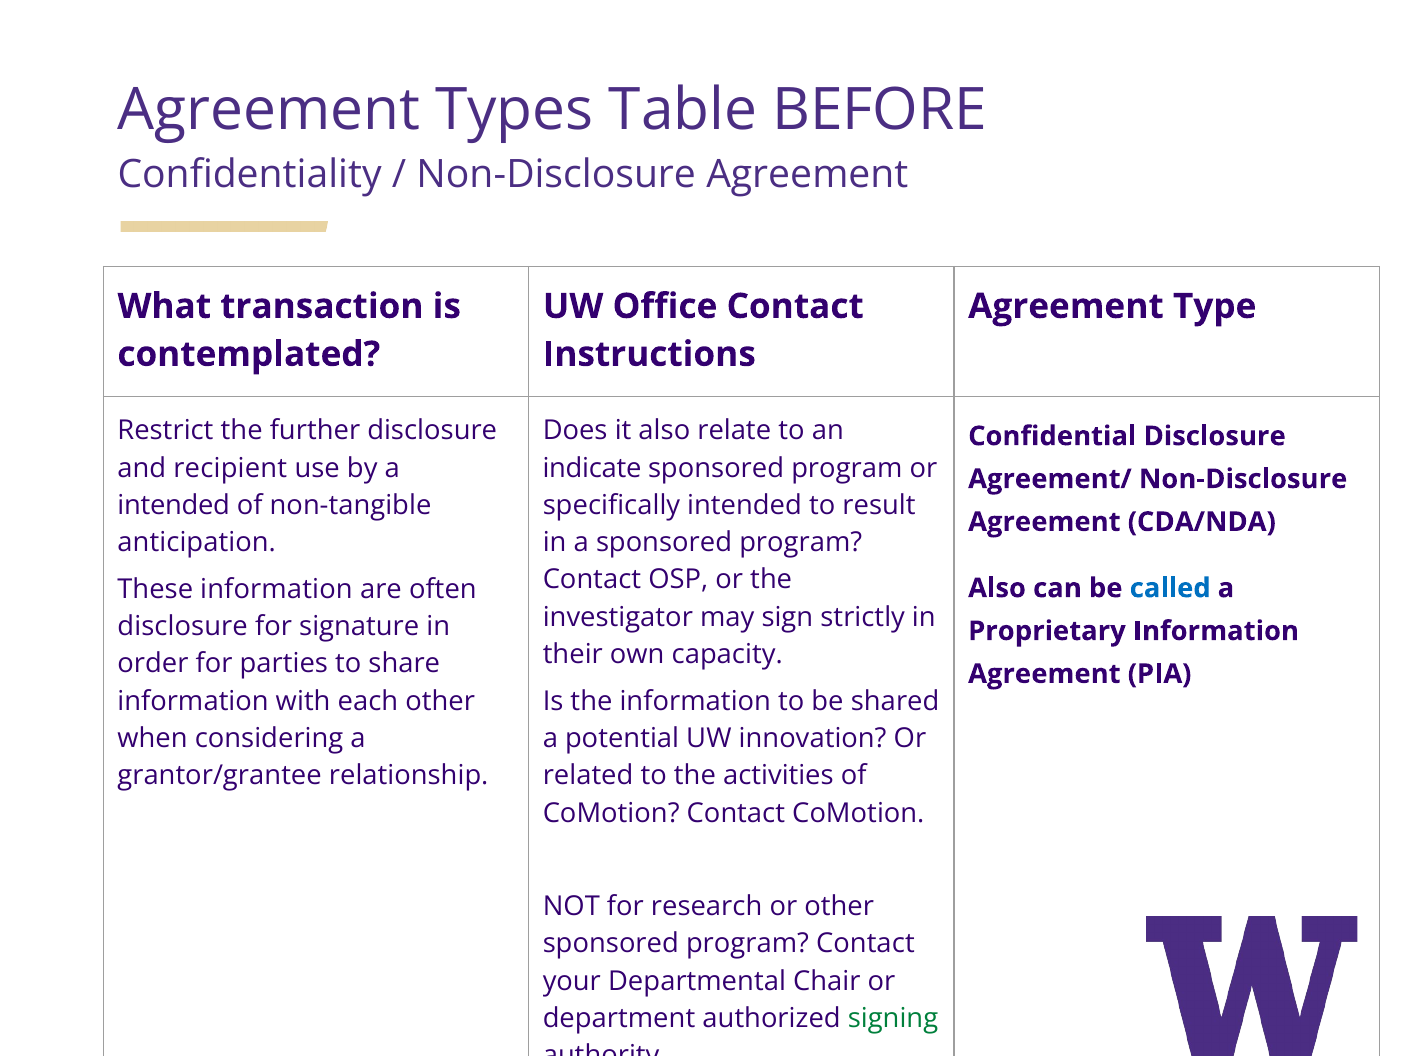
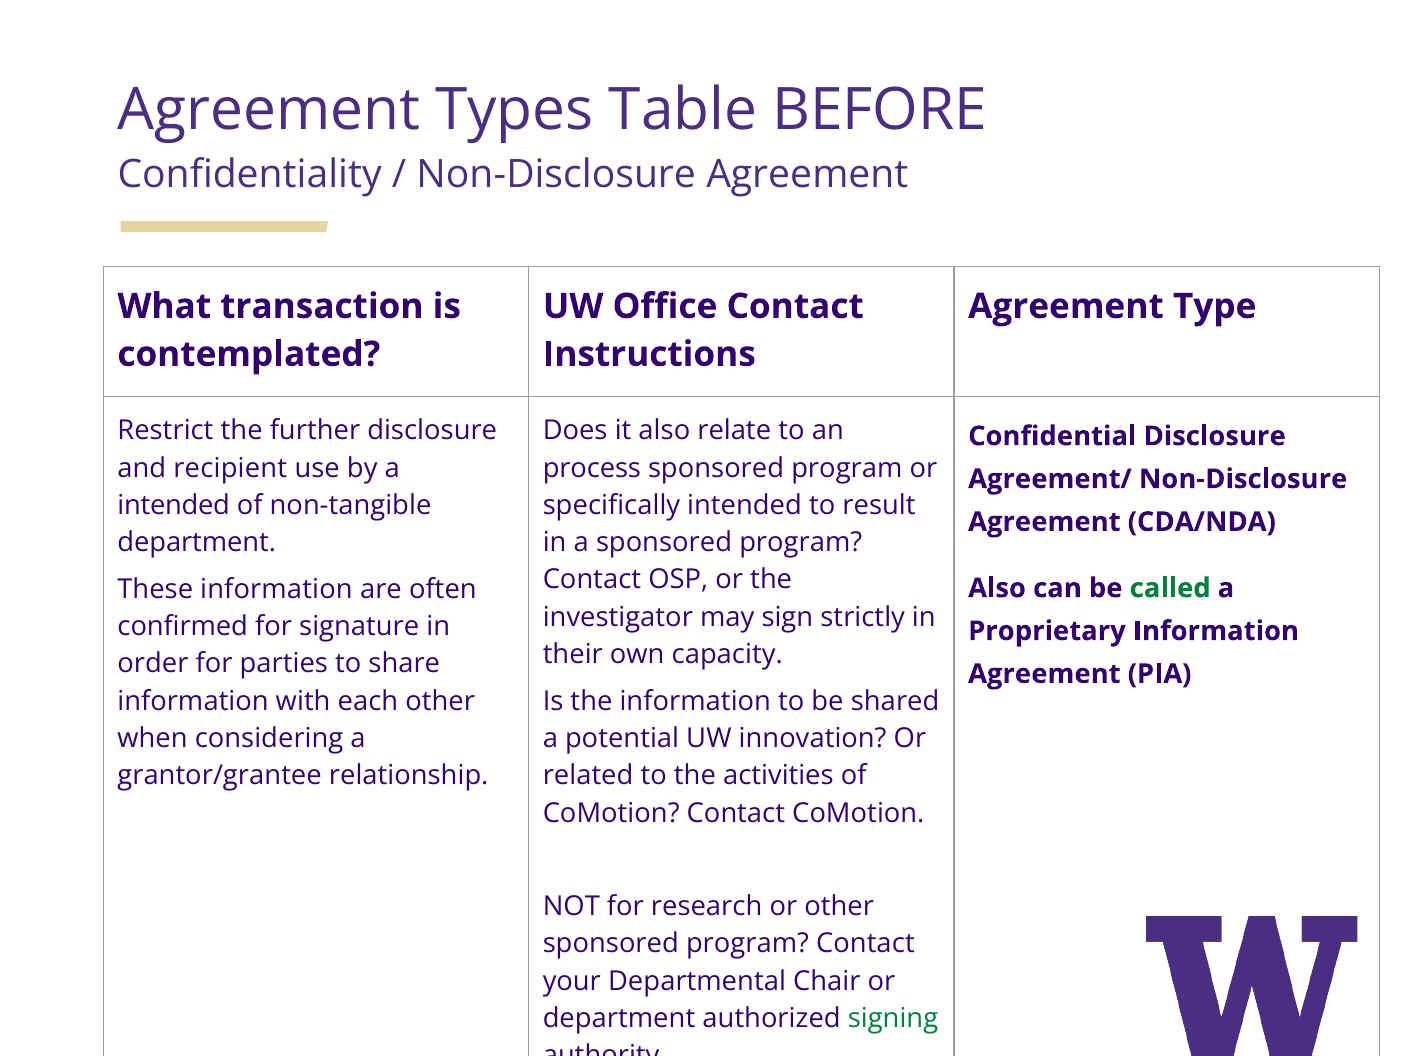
indicate: indicate -> process (592, 468)
anticipation: anticipation -> department (197, 543)
called colour: blue -> green (1170, 588)
disclosure: disclosure -> confirmed (183, 627)
